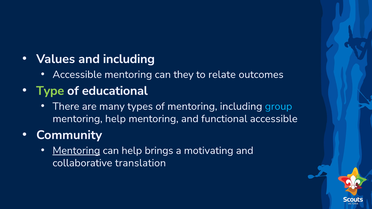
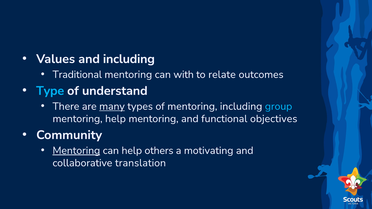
Accessible: Accessible -> Traditional (77, 75)
they: they -> with (184, 75)
Type colour: light green -> light blue (50, 91)
educational: educational -> understand (115, 91)
many underline: none -> present (112, 106)
functional accessible: accessible -> objectives (274, 119)
brings: brings -> others (159, 151)
